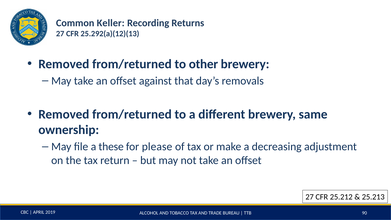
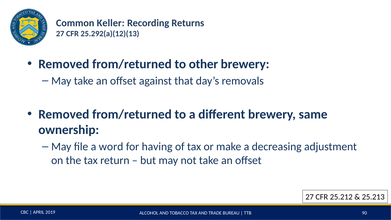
these: these -> word (111, 147)
please: please -> having (157, 147)
